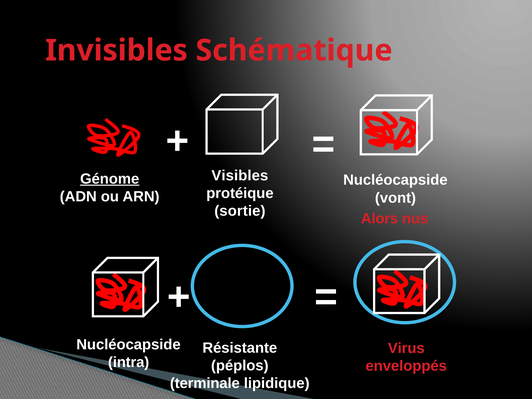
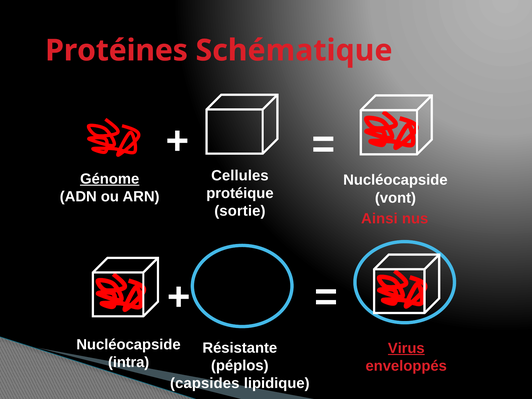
Invisibles: Invisibles -> Protéines (117, 50)
Visibles: Visibles -> Cellules (240, 175)
Alors: Alors -> Ainsi (379, 219)
Virus underline: none -> present (406, 348)
terminale: terminale -> capsides (205, 383)
